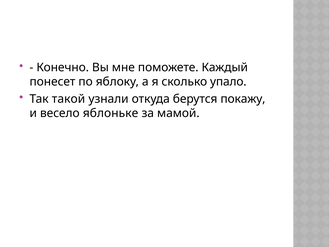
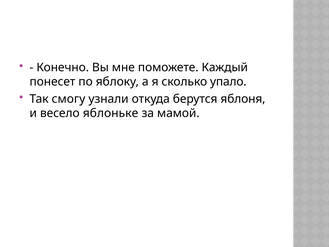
такой: такой -> смогу (68, 99)
покажу: покажу -> яблоня (243, 99)
